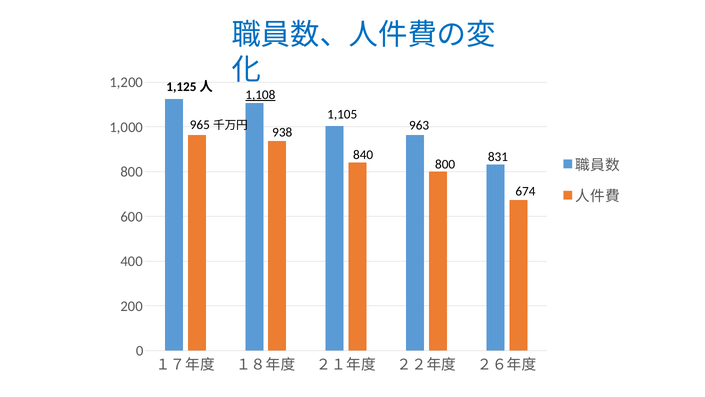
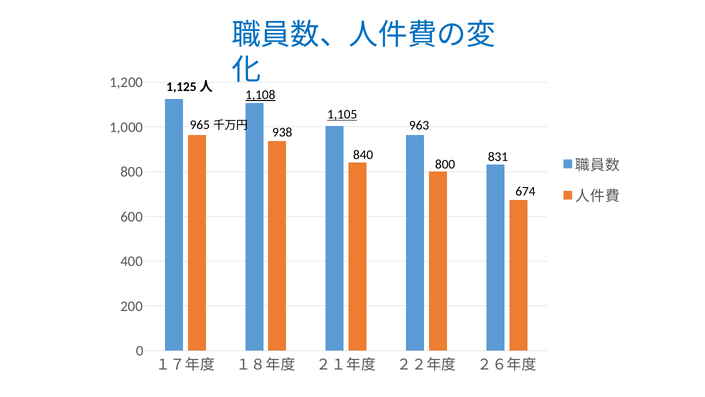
1,105 underline: none -> present (342, 114)
